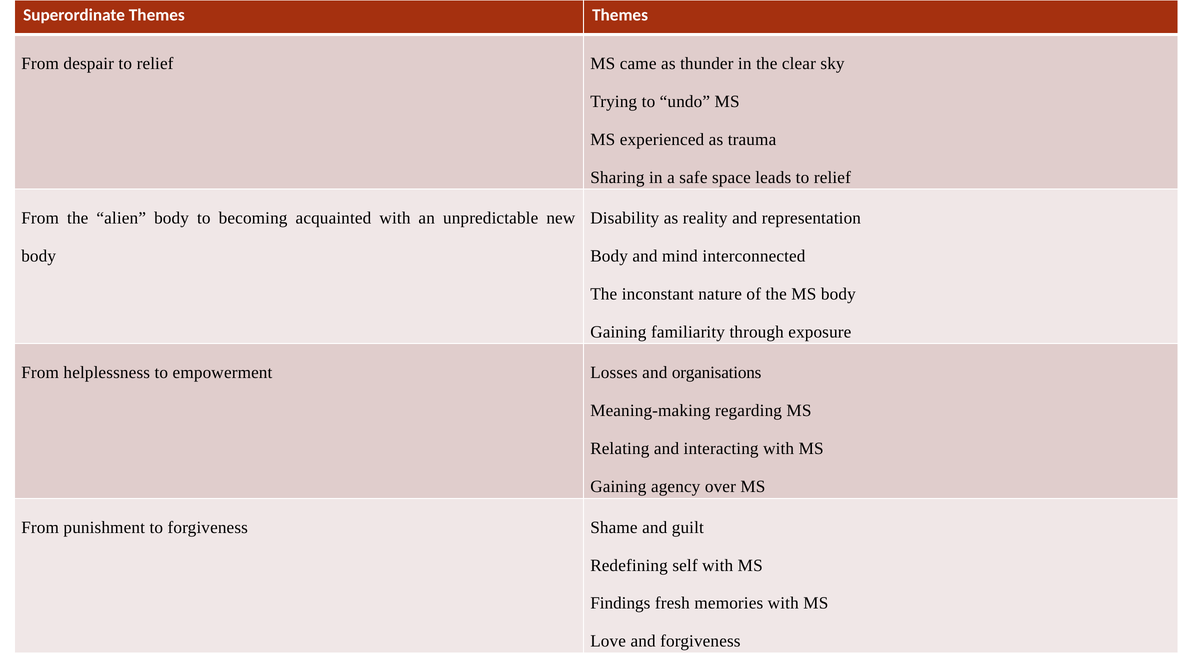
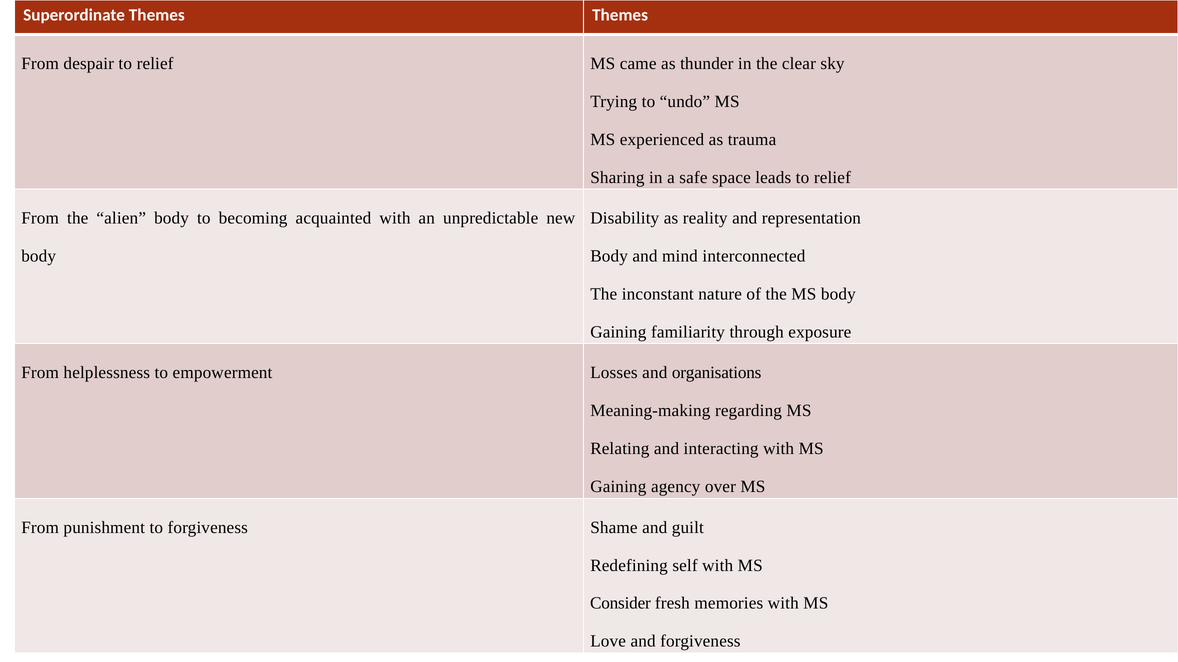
Findings: Findings -> Consider (620, 604)
